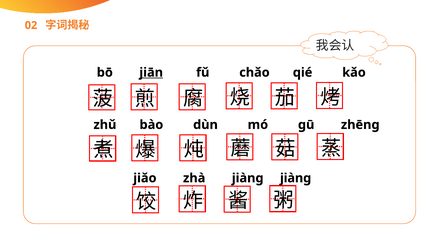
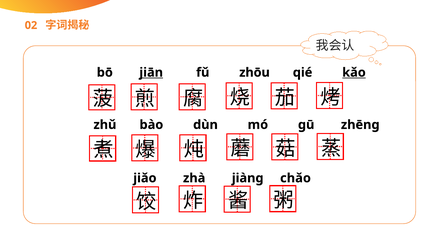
chǎo: chǎo -> zhōu (254, 72)
kǎo underline: none -> present (354, 72)
jiàng jiàng: jiàng -> chǎo (295, 178)
